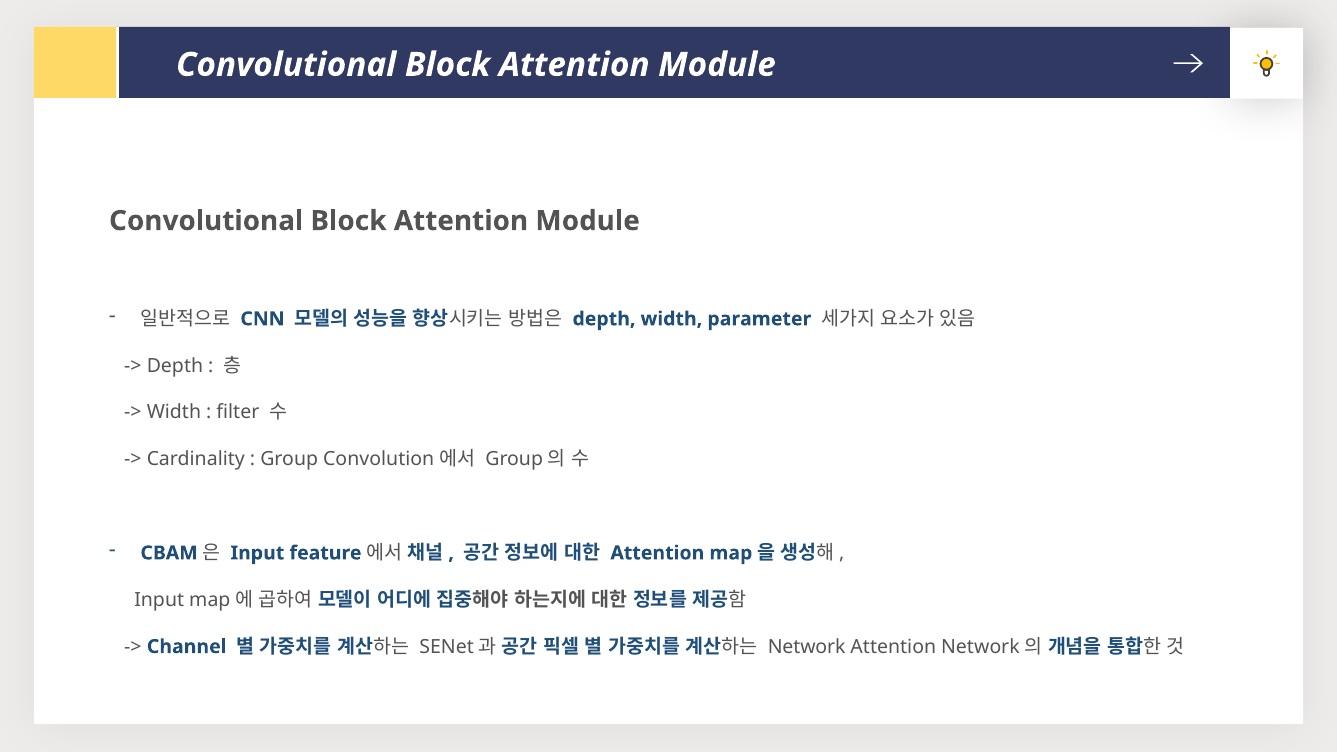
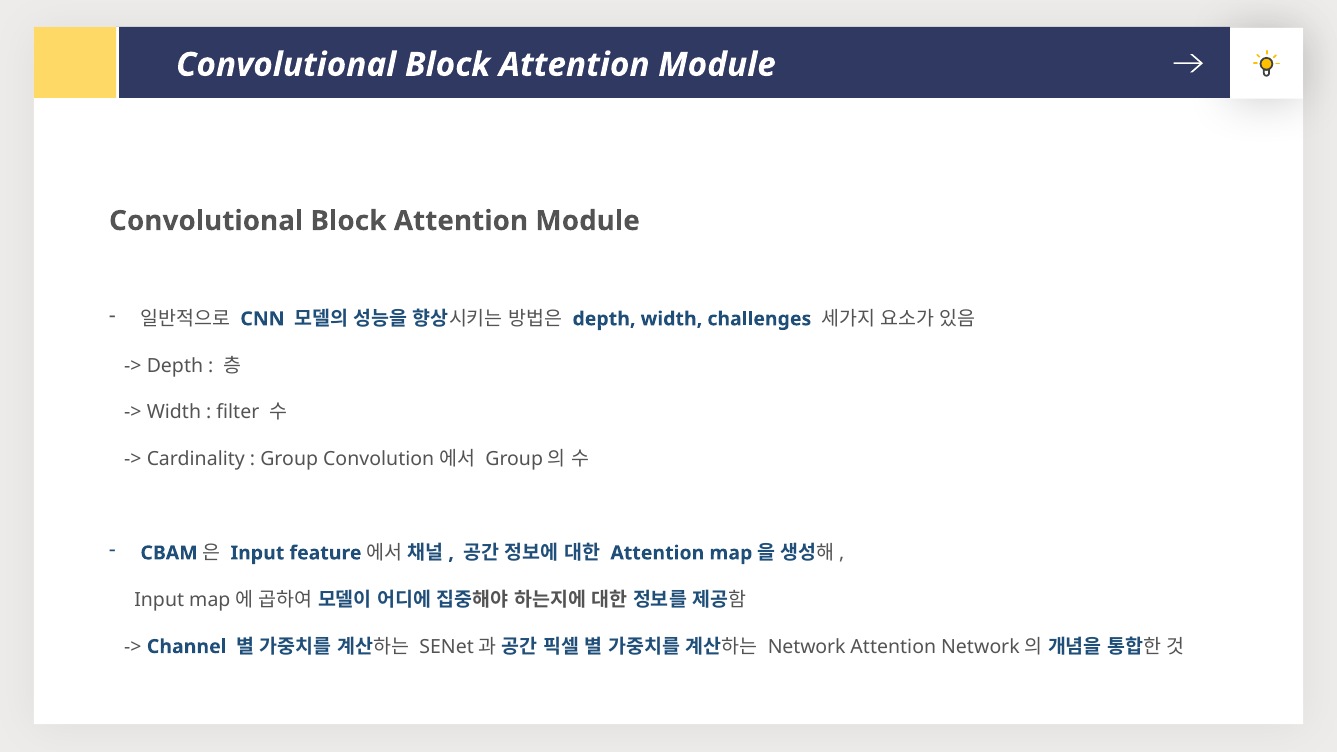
parameter: parameter -> challenges (759, 319)
